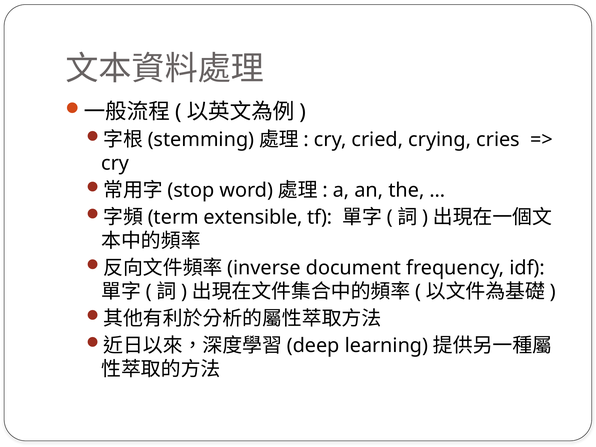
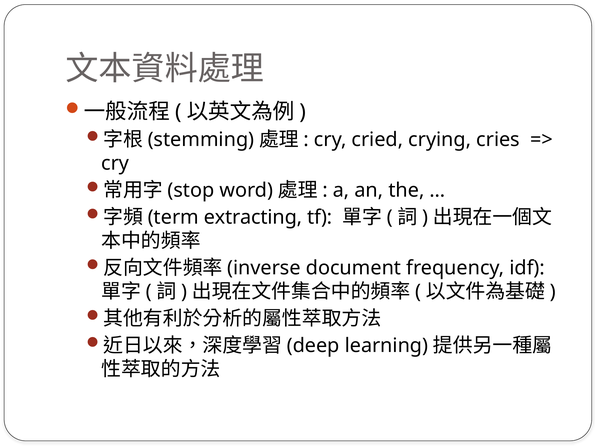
extensible: extensible -> extracting (253, 217)
